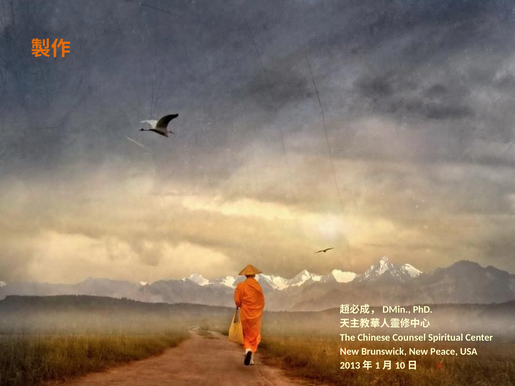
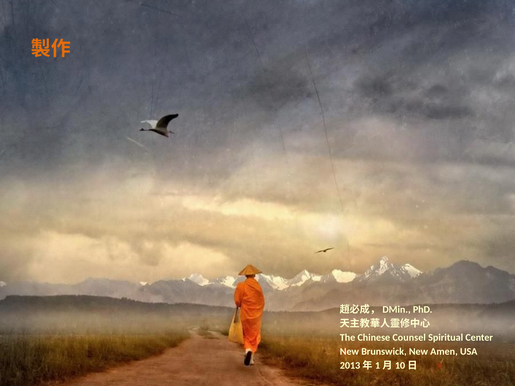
Peace: Peace -> Amen (444, 352)
